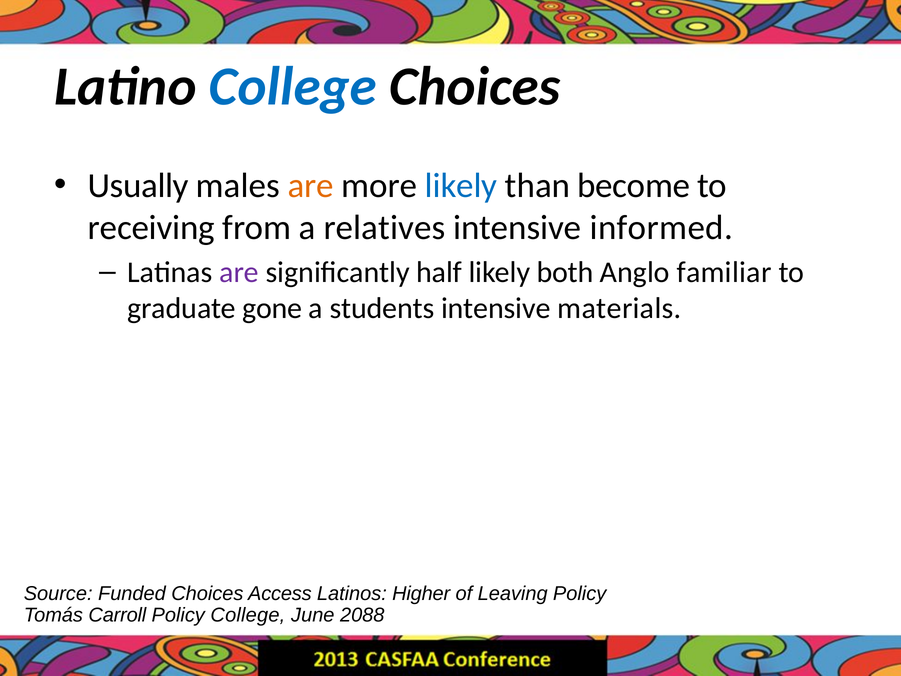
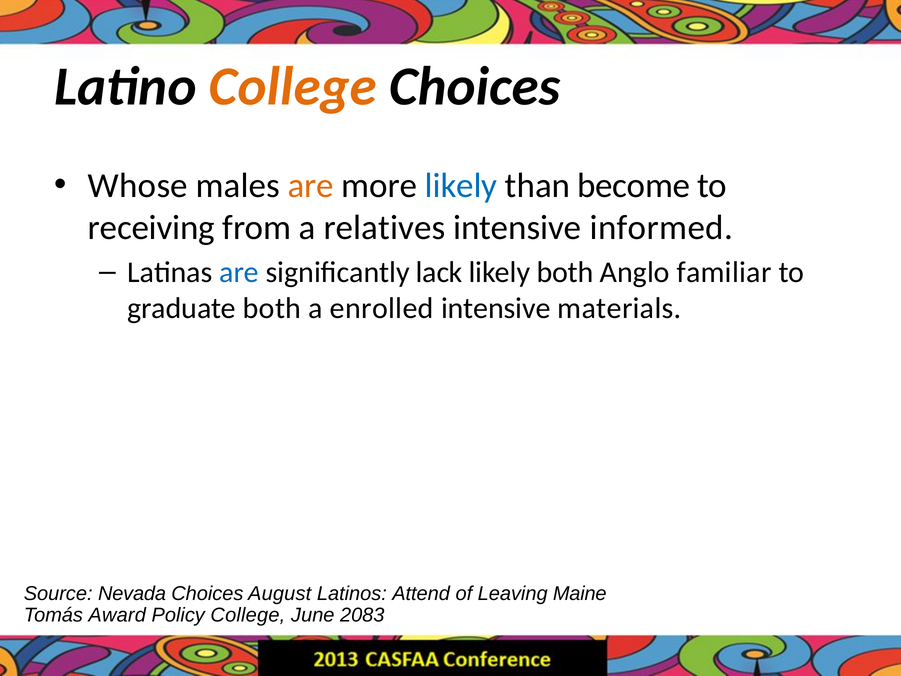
College colour: blue -> orange (293, 87)
Usually: Usually -> Whose (138, 186)
are colour: purple -> blue (239, 272)
half: half -> lack (439, 272)
graduate gone: gone -> both (272, 308)
students: students -> enrolled (382, 308)
Funded: Funded -> Nevada (132, 593)
Access: Access -> August (280, 593)
Higher: Higher -> Attend (421, 593)
Leaving Policy: Policy -> Maine (580, 593)
Carroll: Carroll -> Award (117, 615)
2088: 2088 -> 2083 (362, 615)
